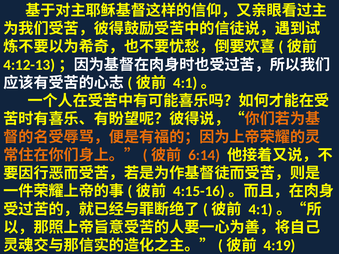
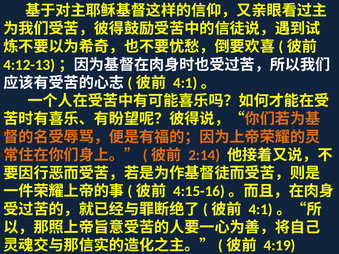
6:14: 6:14 -> 2:14 (204, 155)
